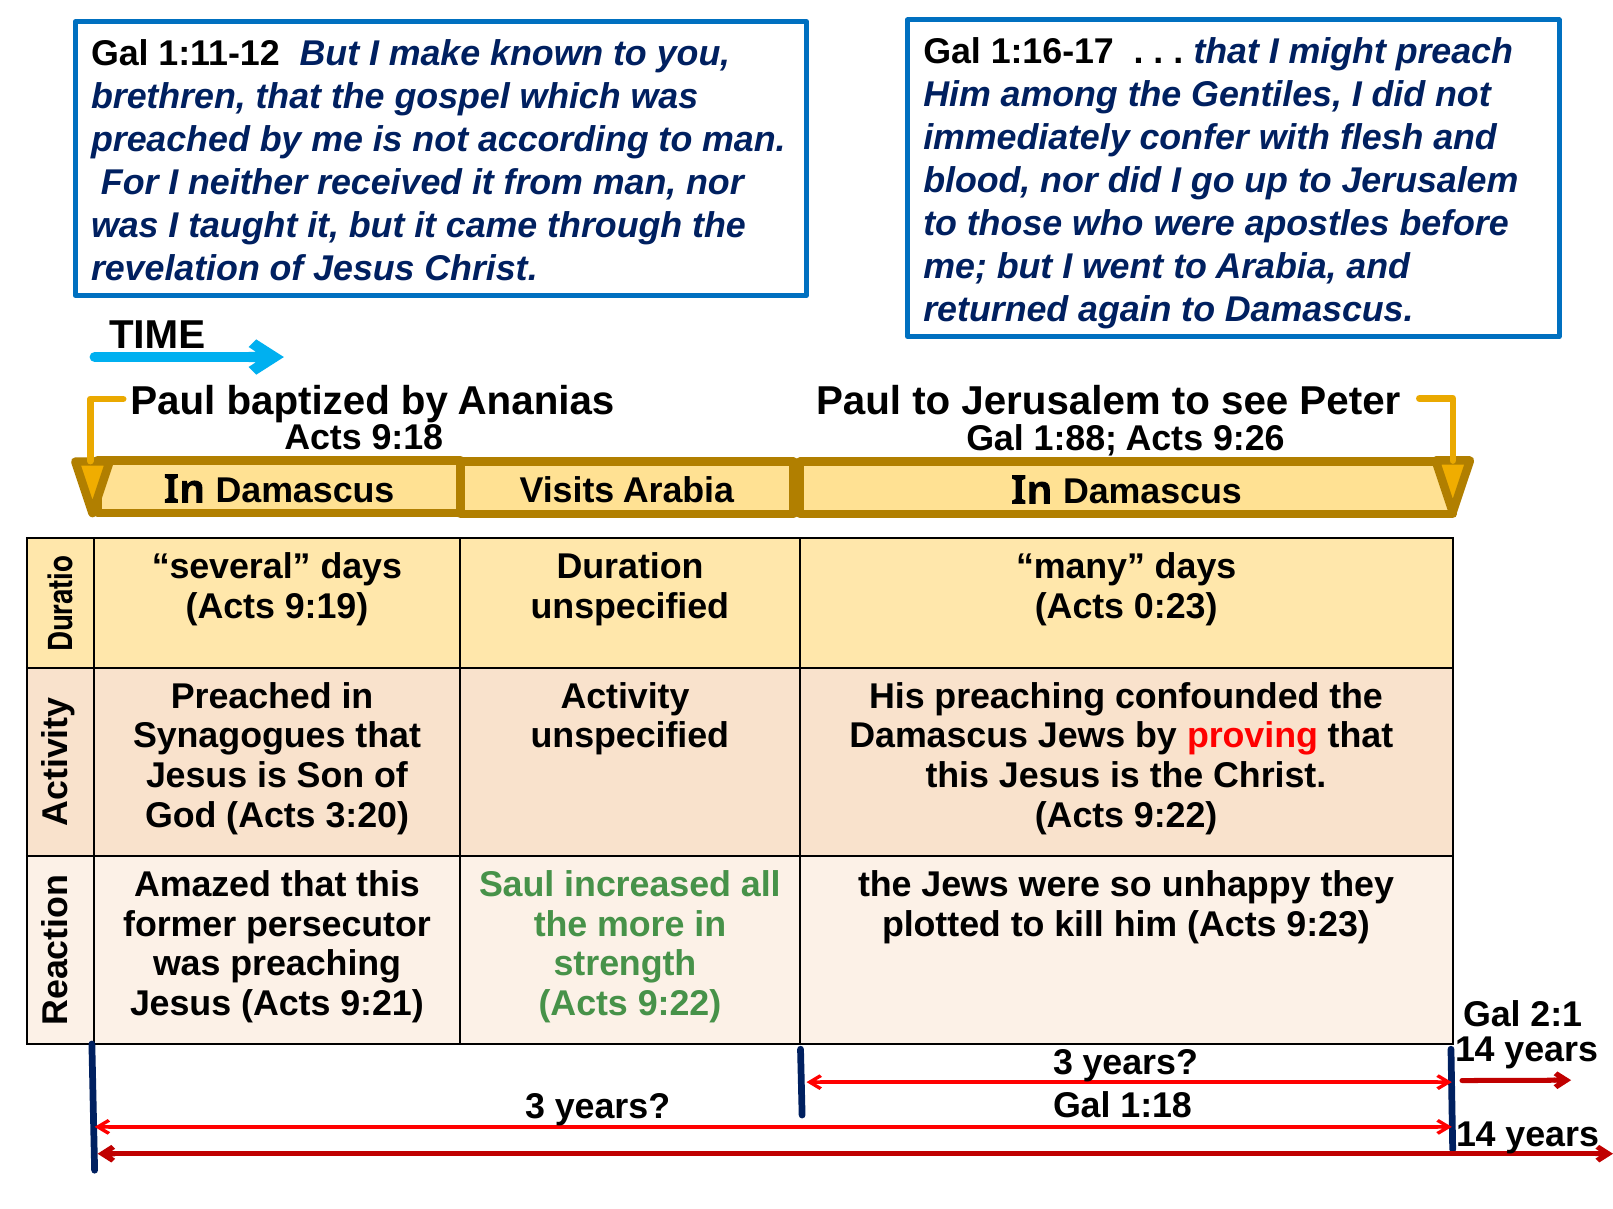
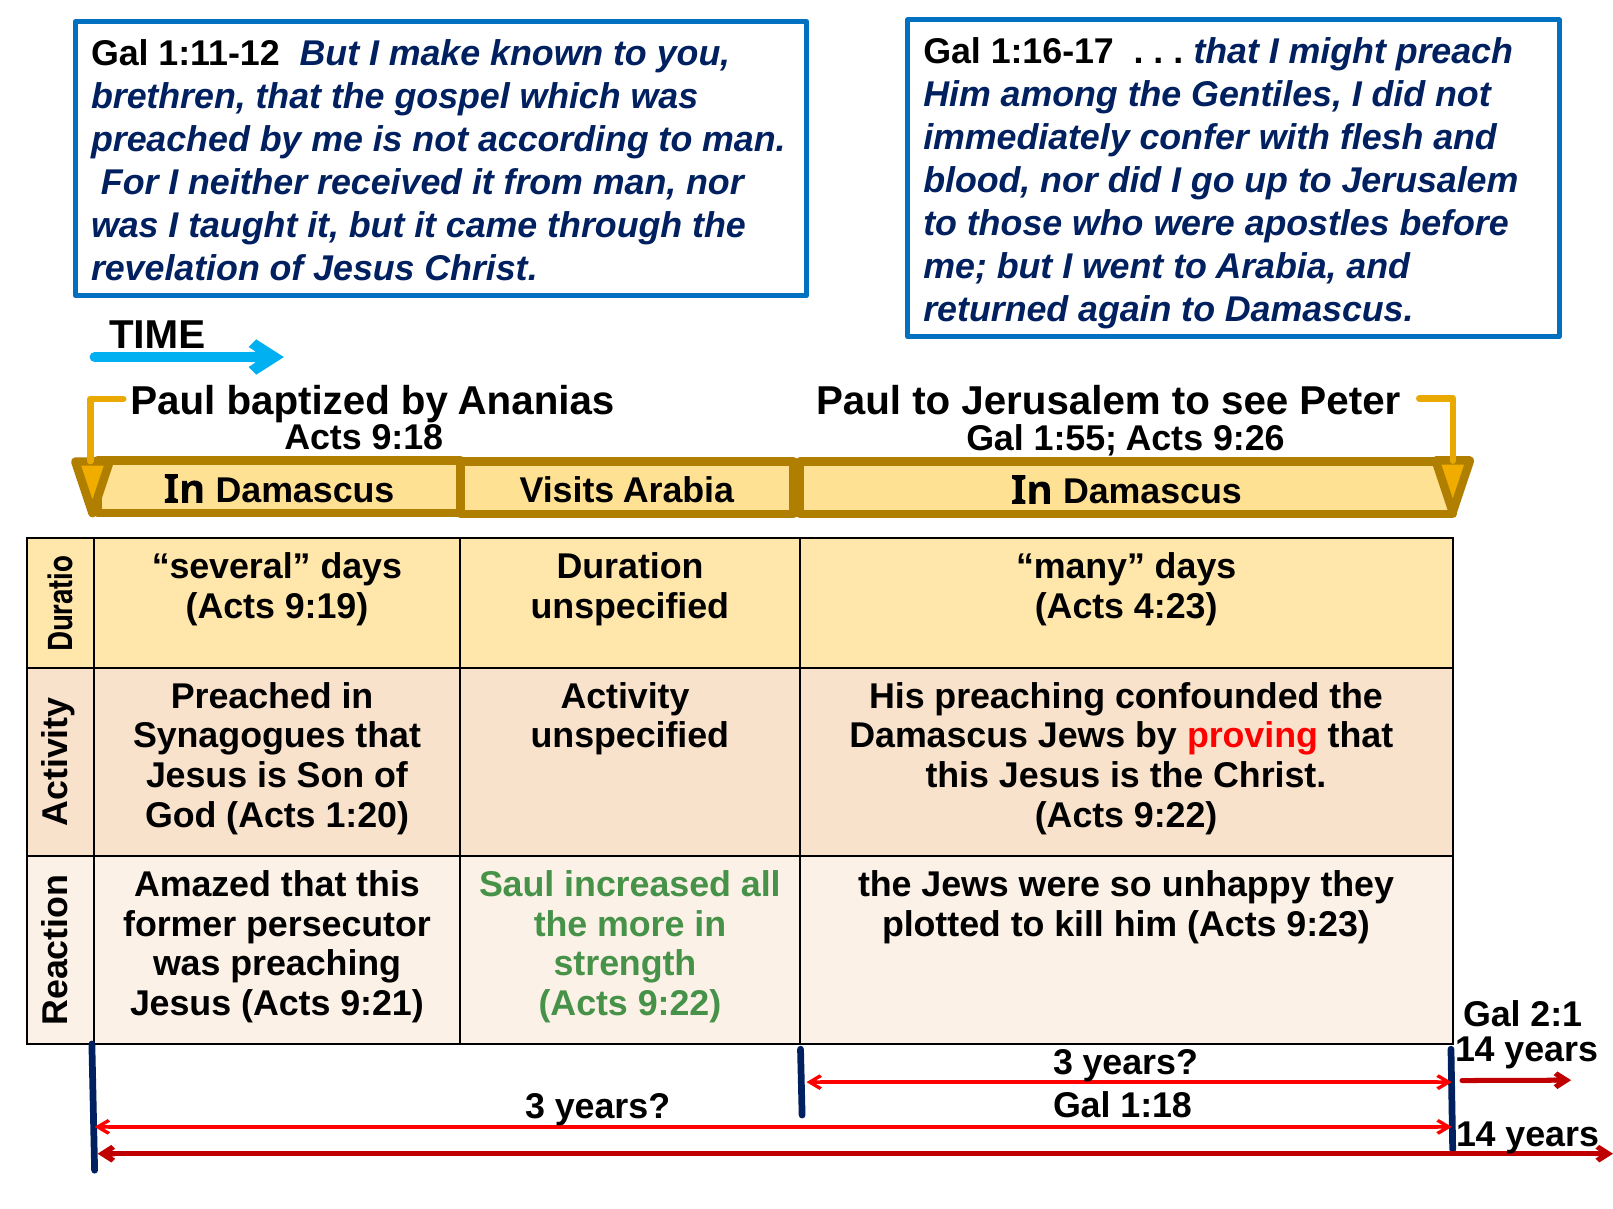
1:88: 1:88 -> 1:55 (1075, 439)
0:23: 0:23 -> 4:23 (1176, 607)
3:20: 3:20 -> 1:20 (367, 816)
